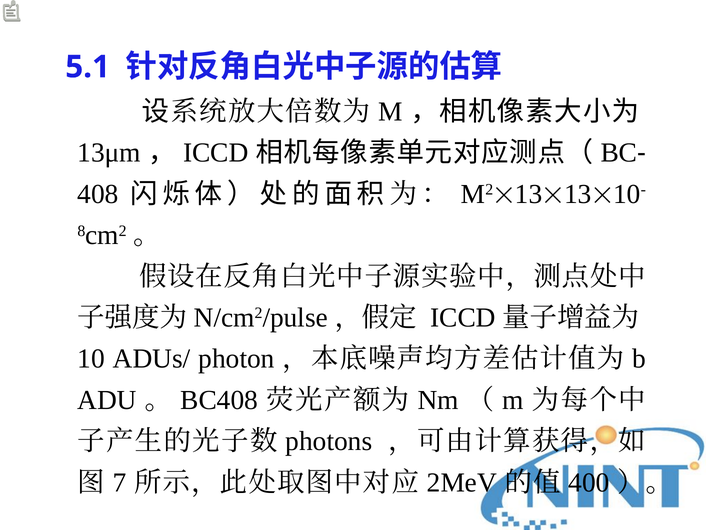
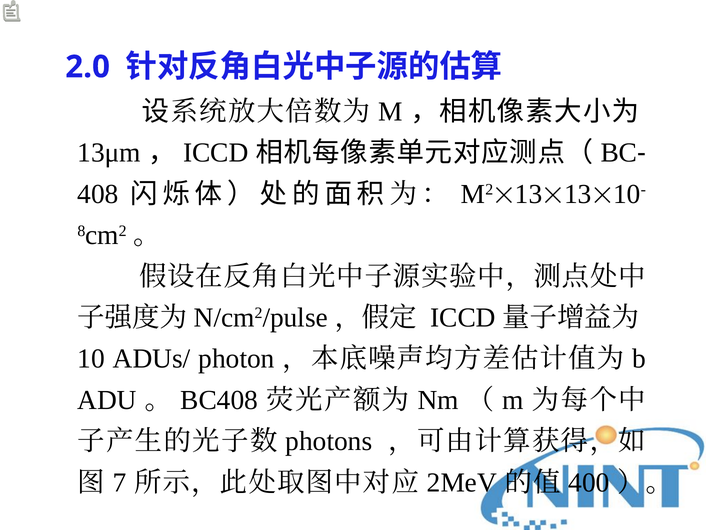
5.1: 5.1 -> 2.0 (88, 67)
